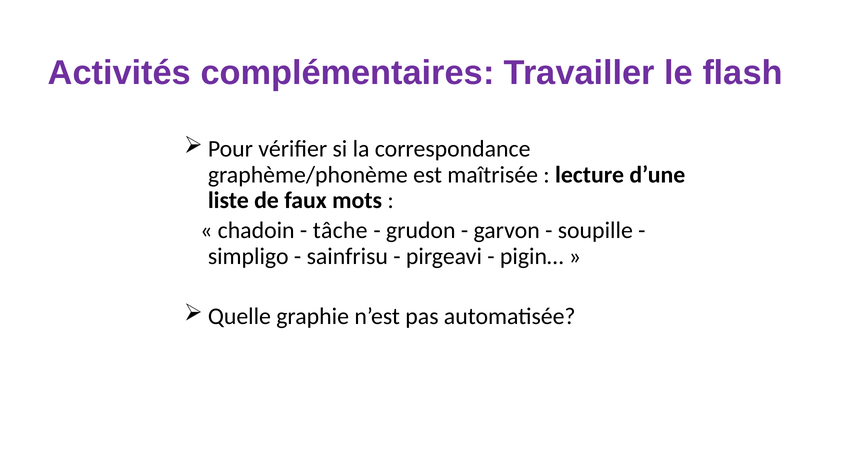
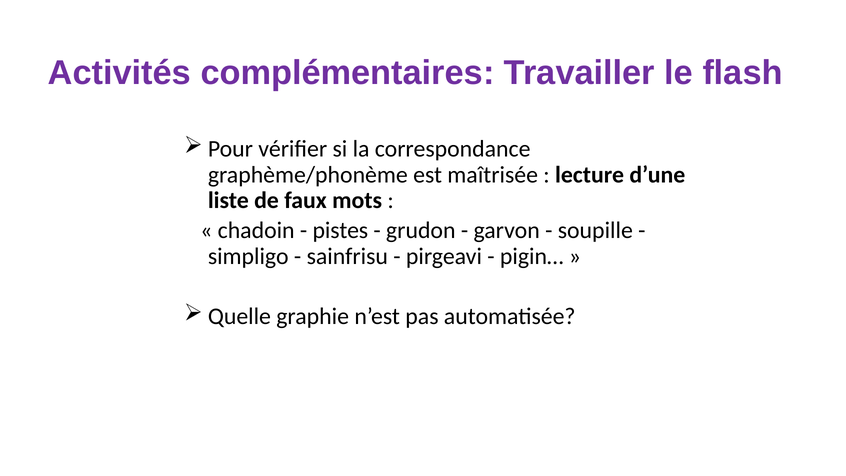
tâche: tâche -> pistes (340, 230)
